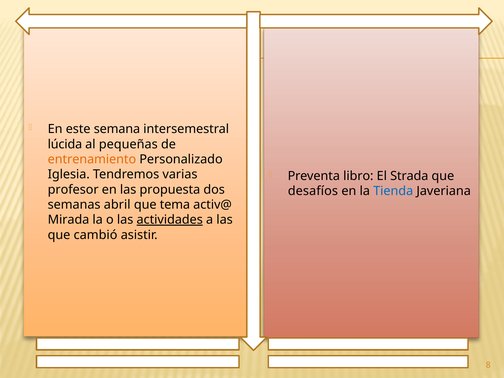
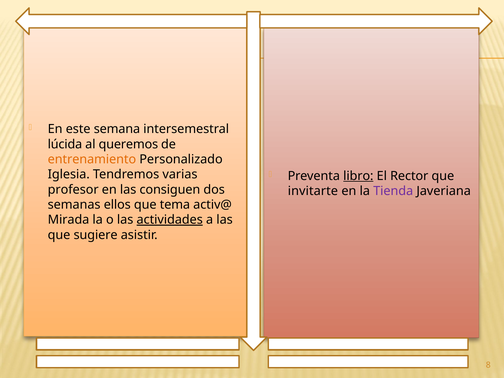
pequeñas: pequeñas -> queremos (128, 144)
libro underline: none -> present (358, 176)
Strada: Strada -> Rector (409, 176)
propuesta: propuesta -> consiguen (170, 190)
desafíos: desafíos -> invitarte (313, 191)
Tienda colour: blue -> purple (393, 191)
abril: abril -> ellos (117, 205)
cambió: cambió -> sugiere (96, 235)
